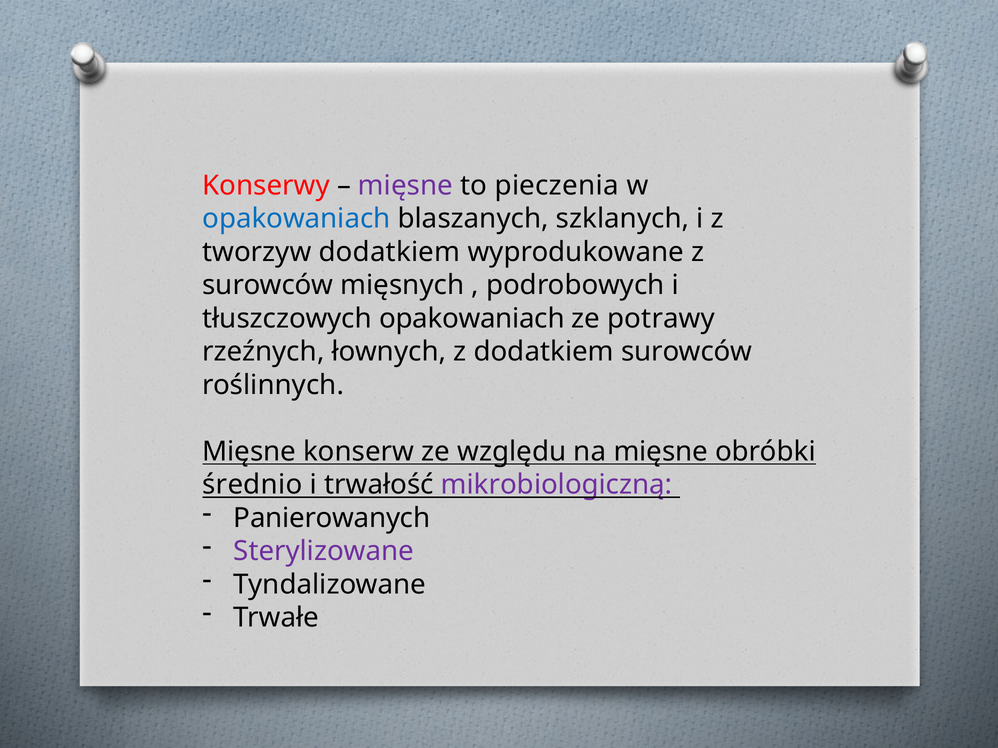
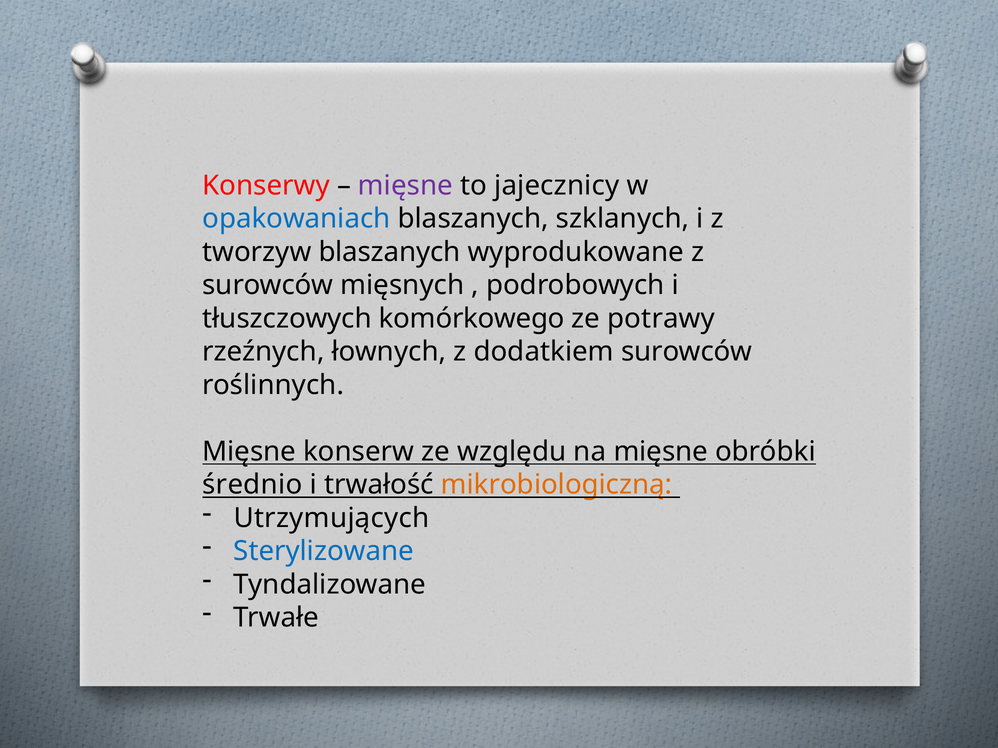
pieczenia: pieczenia -> jajecznicy (557, 185)
tworzyw dodatkiem: dodatkiem -> blaszanych (390, 252)
tłuszczowych opakowaniach: opakowaniach -> komórkowego (472, 319)
mikrobiologiczną colour: purple -> orange (557, 485)
Panierowanych: Panierowanych -> Utrzymujących (332, 518)
Sterylizowane colour: purple -> blue (324, 552)
